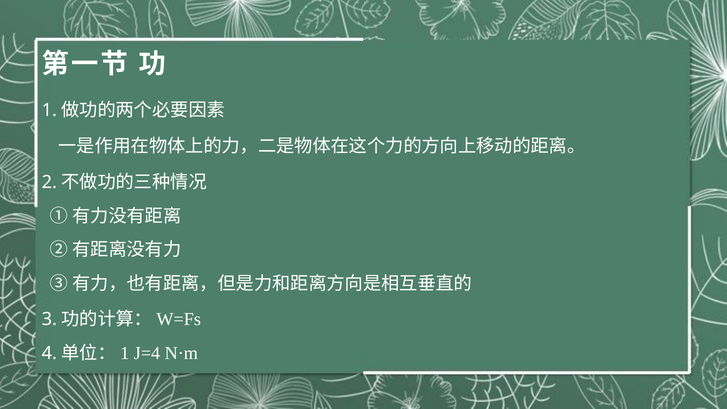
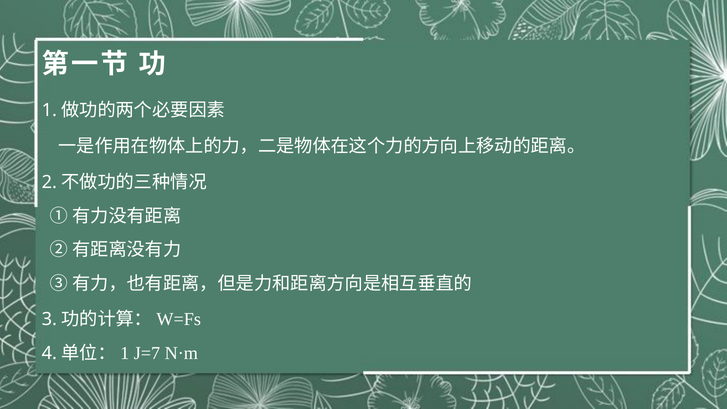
J=4: J=4 -> J=7 (147, 353)
